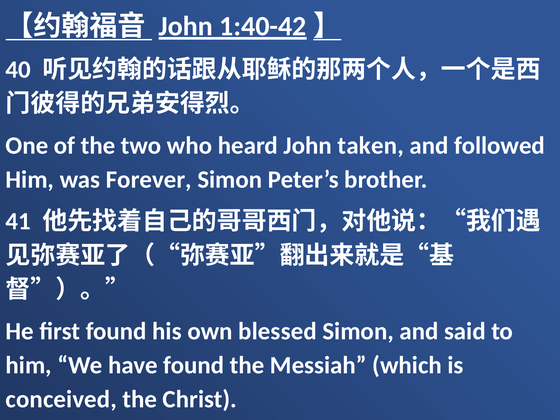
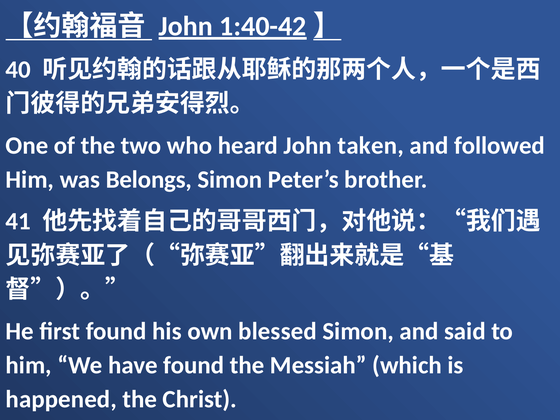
Forever: Forever -> Belongs (149, 180)
conceived: conceived -> happened (61, 399)
